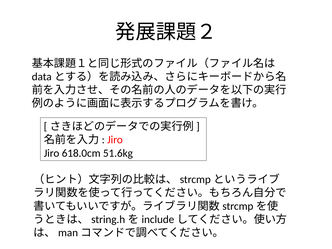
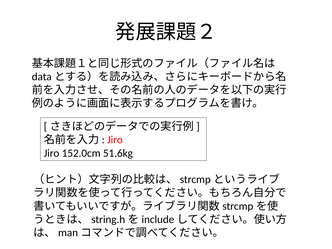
618.0cm: 618.0cm -> 152.0cm (81, 153)
